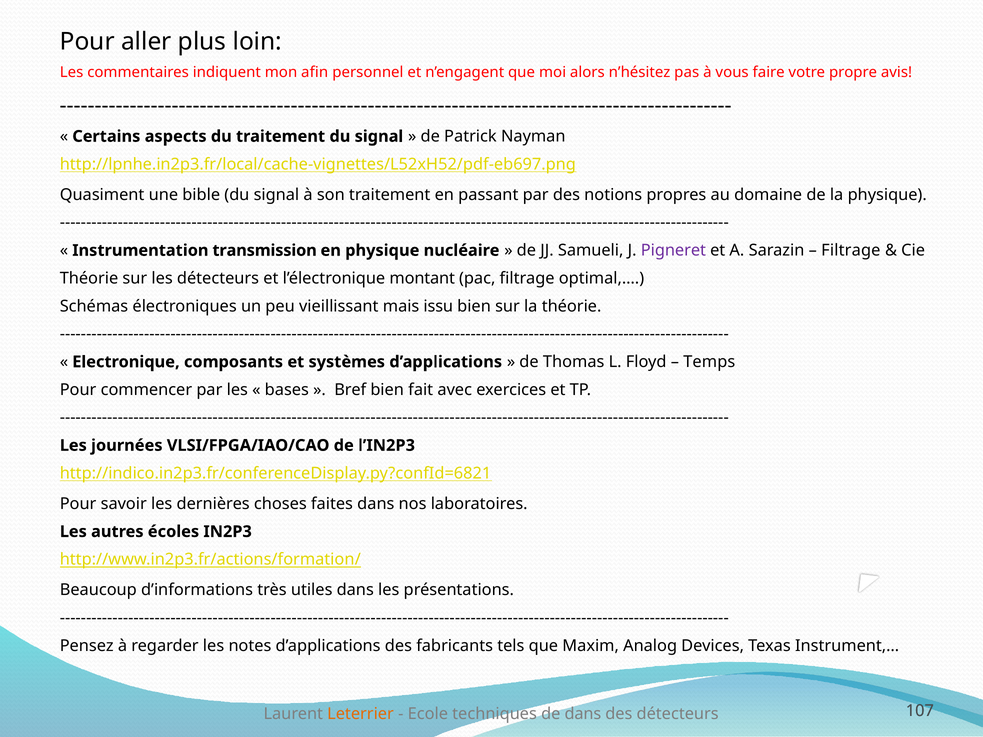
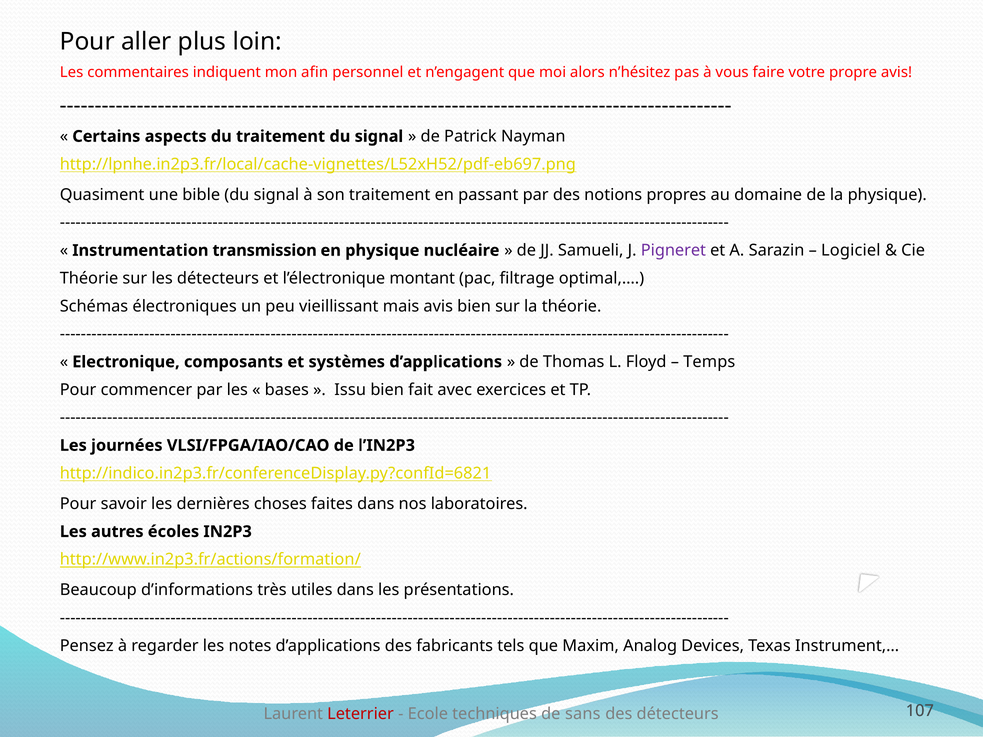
Filtrage: Filtrage -> Logiciel (851, 251)
mais issu: issu -> avis (438, 306)
Bref: Bref -> Issu (350, 390)
Leterrier colour: orange -> red (361, 714)
de dans: dans -> sans (583, 714)
